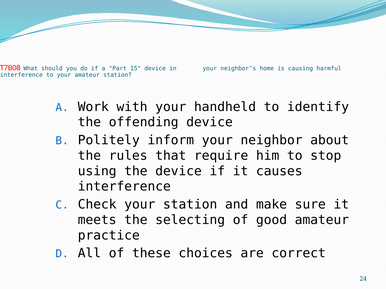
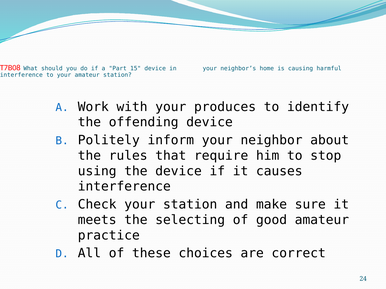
handheld: handheld -> produces (225, 107)
